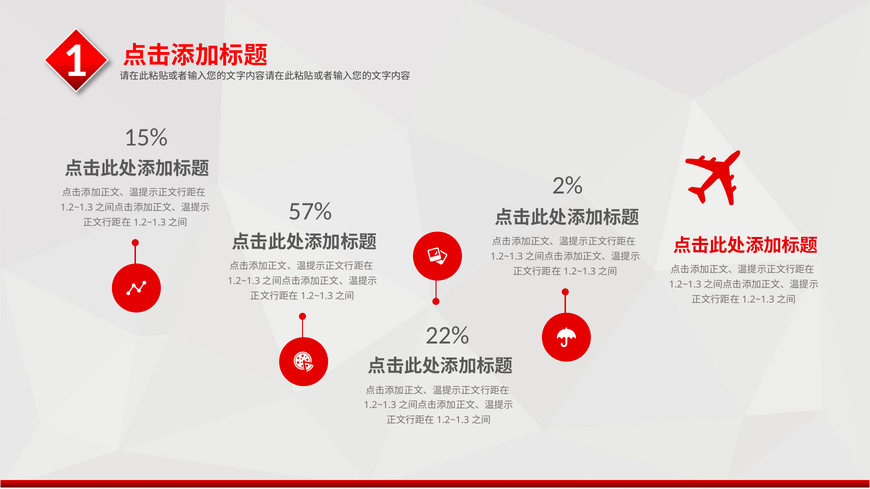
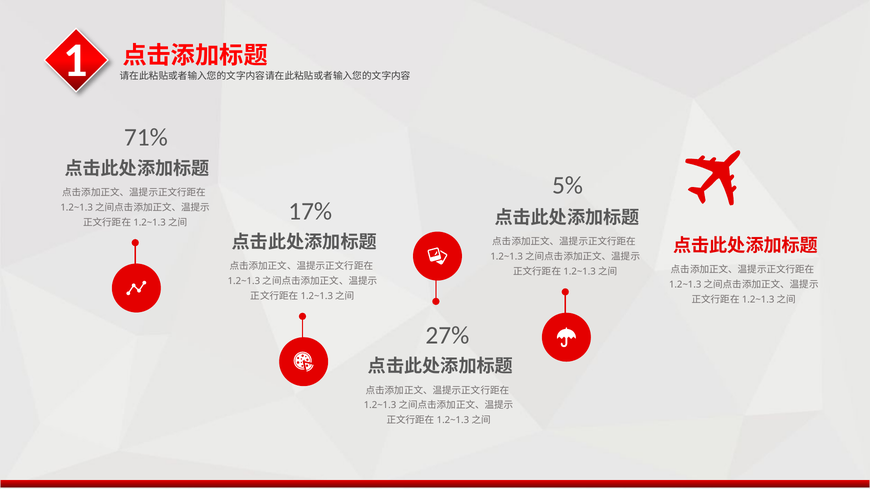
15%: 15% -> 71% (146, 138)
2%: 2% -> 5% (568, 185)
57%: 57% -> 17% (310, 211)
22%: 22% -> 27% (447, 336)
